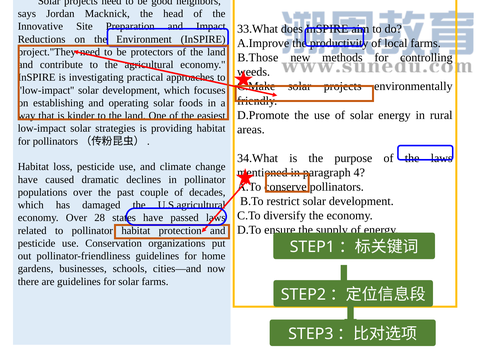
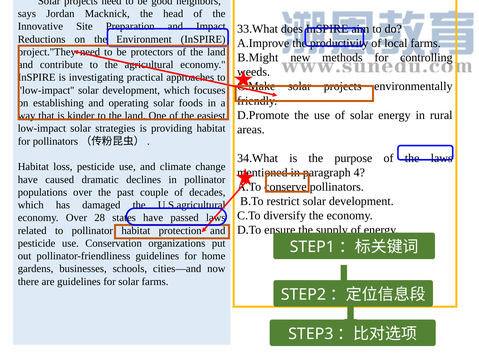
B.Those: B.Those -> B.Might (258, 58)
